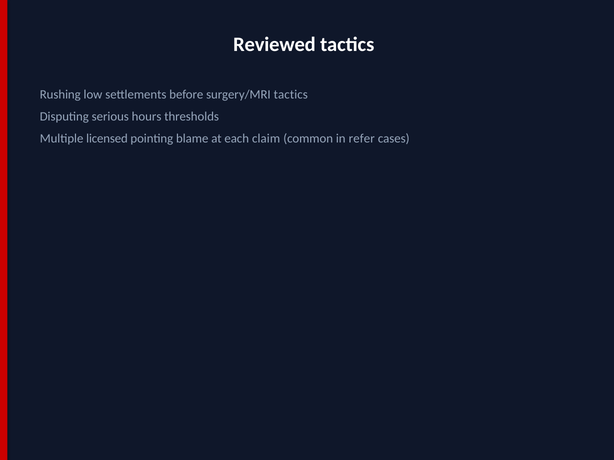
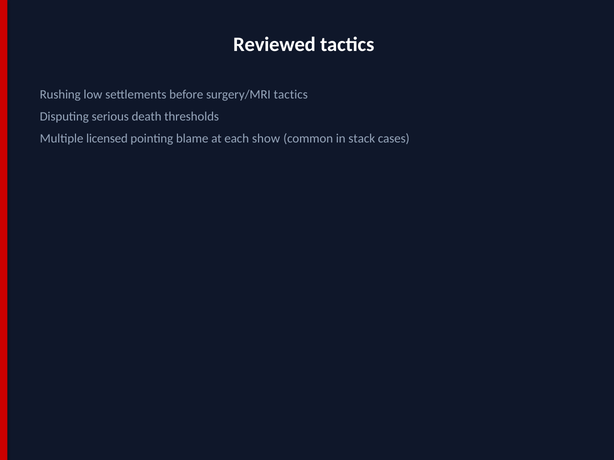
hours: hours -> death (147, 117)
claim: claim -> show (266, 139)
refer: refer -> stack (362, 139)
